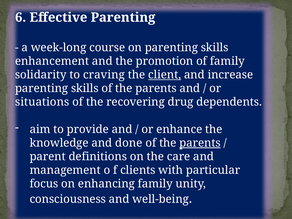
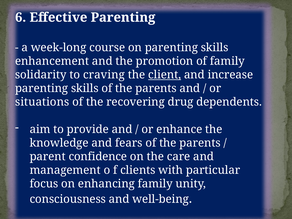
done: done -> fears (129, 143)
parents underline: present -> none (200, 143)
definitions: definitions -> confidence (98, 157)
